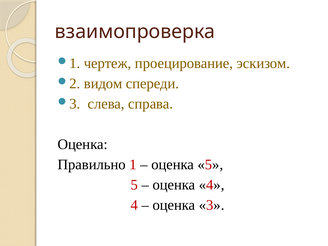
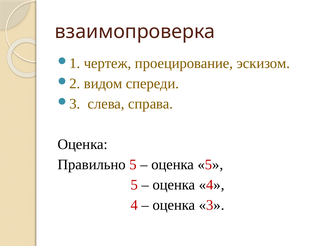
Правильно 1: 1 -> 5 (133, 164)
